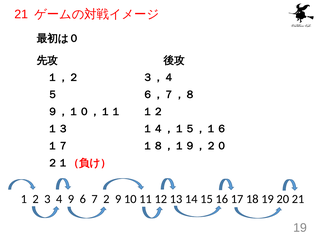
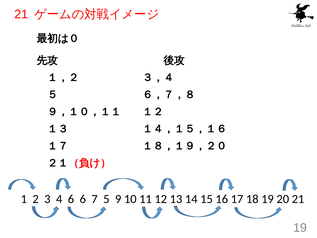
4 9: 9 -> 6 (71, 199)
7 2: 2 -> 5 (106, 199)
